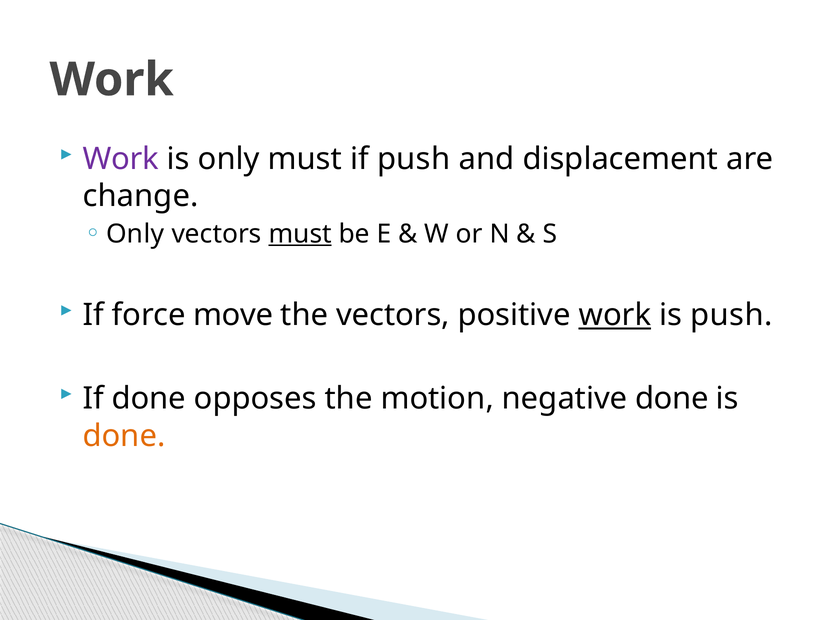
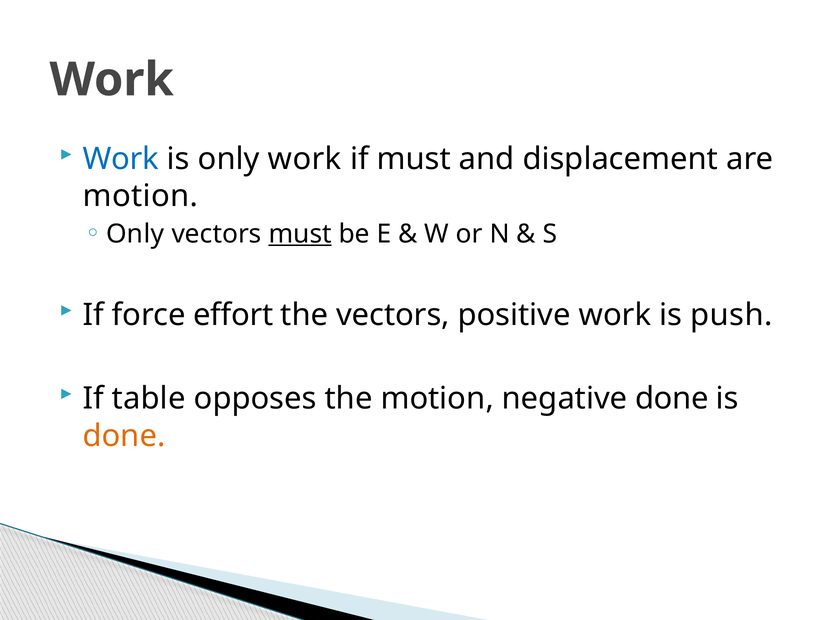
Work colour: purple -> blue (121, 159)
only must: must -> work (305, 159)
if push: push -> must (414, 159)
change: change -> motion (140, 196)
move: move -> effort (233, 315)
work underline: present -> none (615, 315)
If done: done -> table (149, 399)
